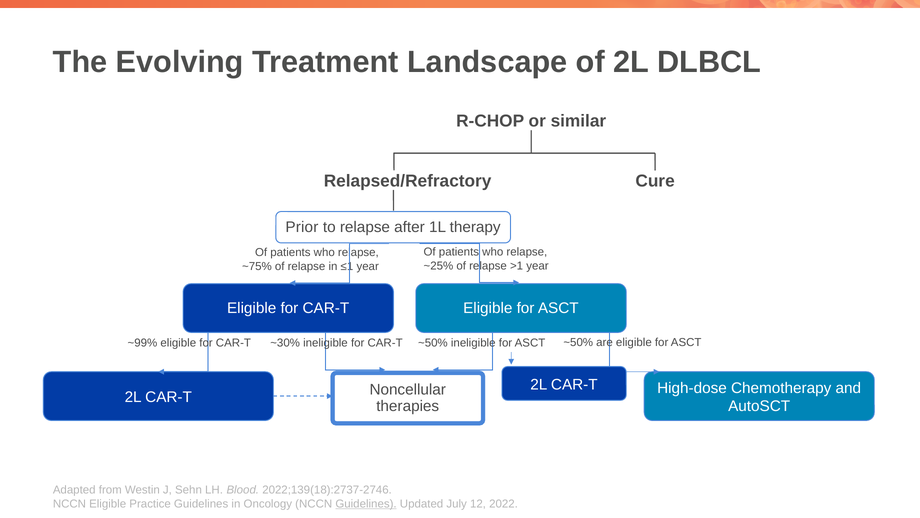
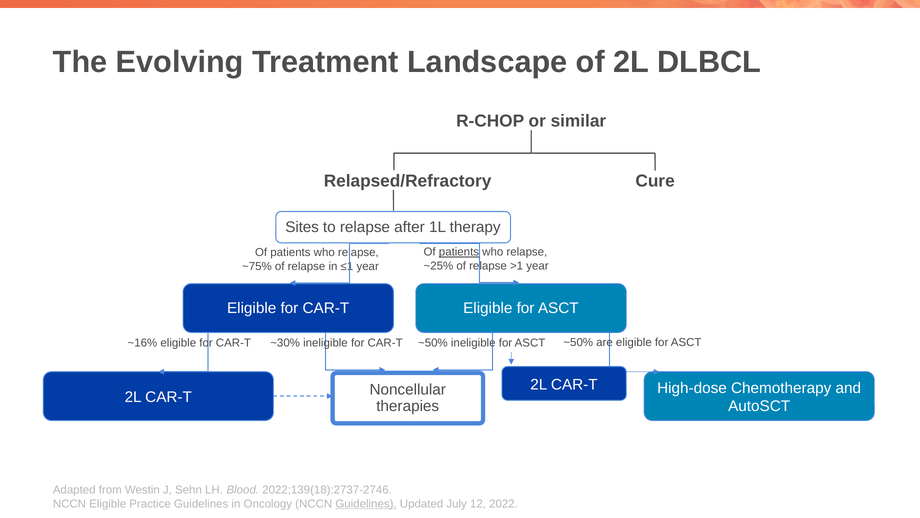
Prior: Prior -> Sites (302, 227)
patients underline: none -> present (459, 252)
~99%: ~99% -> ~16% (142, 342)
